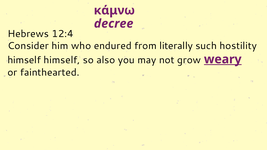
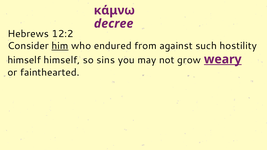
12:4: 12:4 -> 12:2 (63, 34)
him underline: none -> present (60, 46)
literally: literally -> against (176, 46)
also: also -> sins (106, 60)
